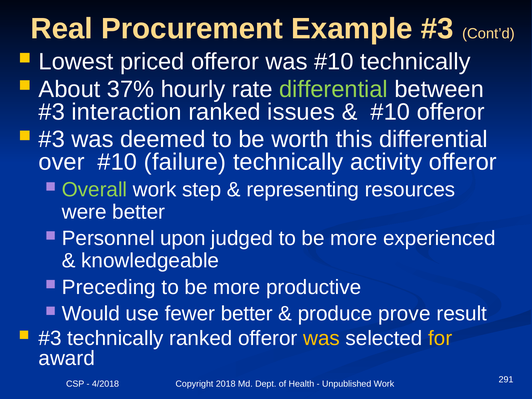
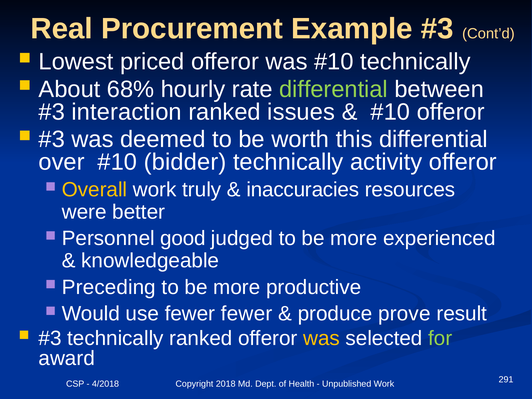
37%: 37% -> 68% (131, 89)
failure: failure -> bidder (185, 162)
Overall colour: light green -> yellow (95, 190)
step: step -> truly (202, 190)
representing: representing -> inaccuracies (303, 190)
upon: upon -> good (183, 238)
fewer better: better -> fewer (247, 314)
for colour: yellow -> light green (440, 338)
